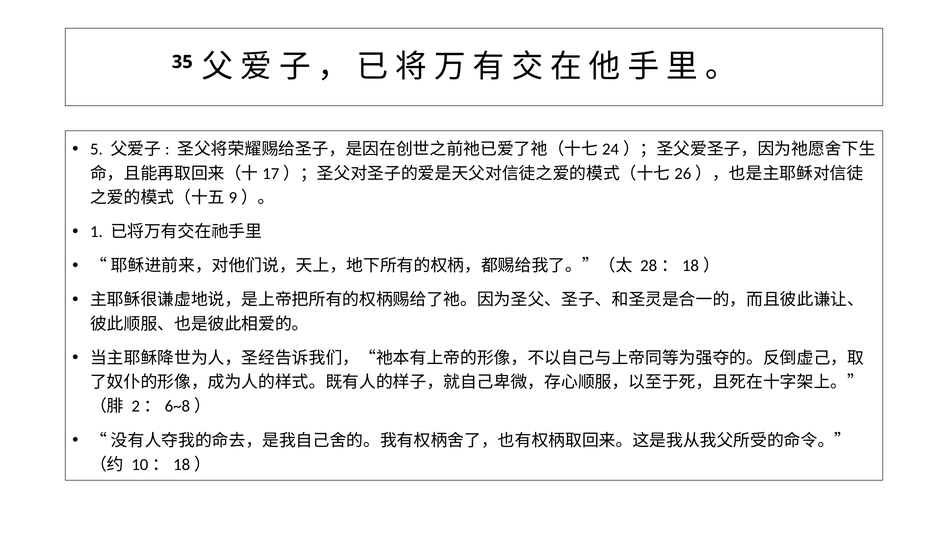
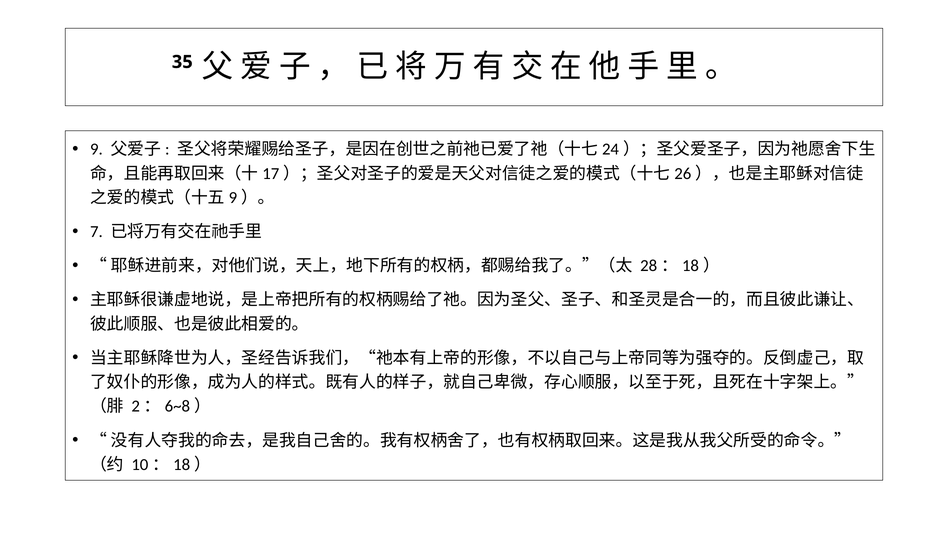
5: 5 -> 9 (96, 149)
1: 1 -> 7 (96, 232)
